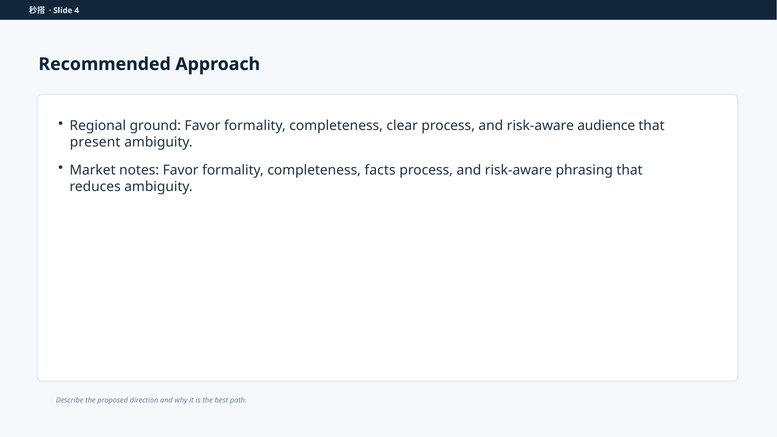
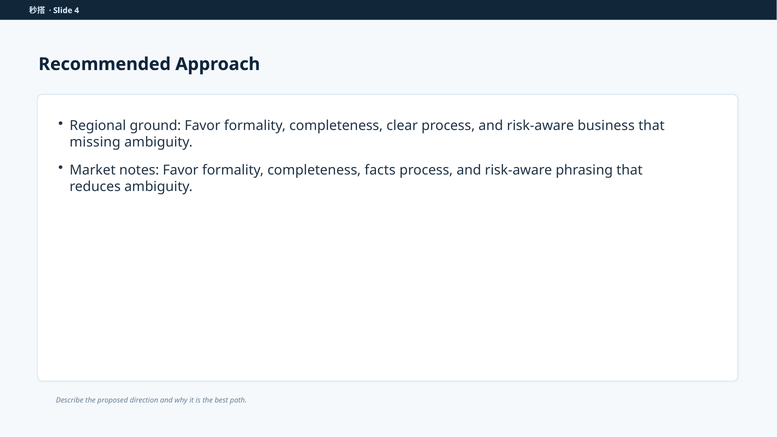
audience: audience -> business (606, 126)
present: present -> missing (95, 142)
